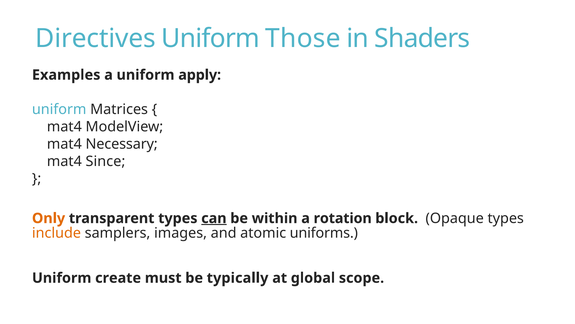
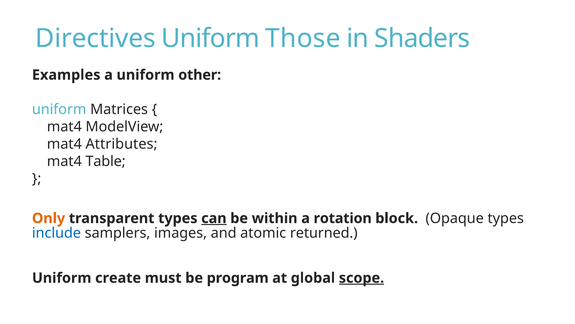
apply: apply -> other (200, 75)
Necessary: Necessary -> Attributes (122, 144)
Since: Since -> Table (106, 161)
include colour: orange -> blue (56, 233)
uniforms: uniforms -> returned (324, 233)
typically: typically -> program (238, 278)
scope underline: none -> present (362, 278)
